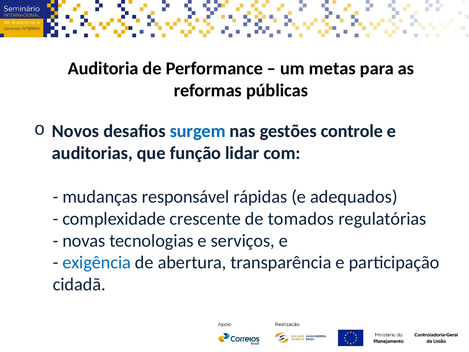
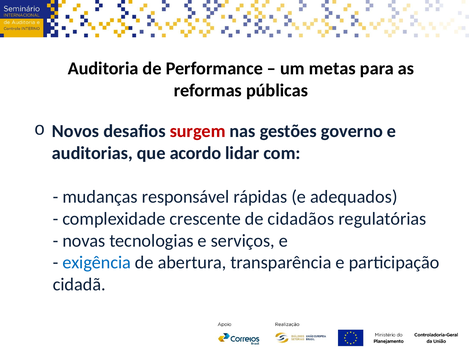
surgem colour: blue -> red (198, 131)
controle: controle -> governo (352, 131)
função: função -> acordo (195, 153)
tomados: tomados -> cidadãos (301, 219)
